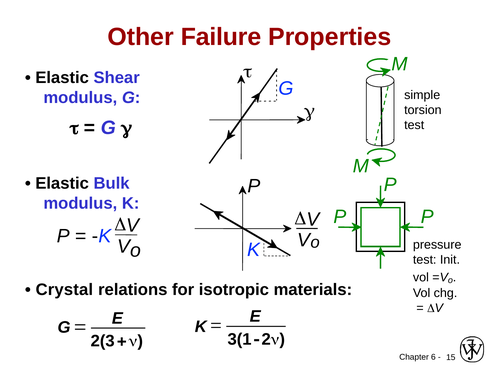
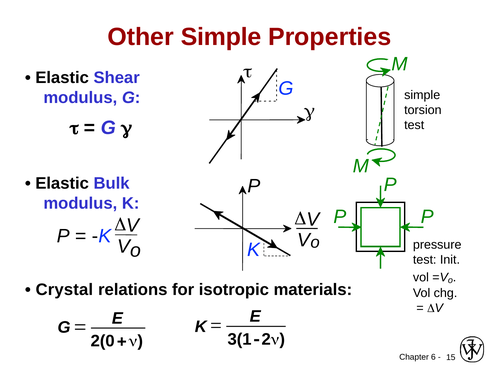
Other Failure: Failure -> Simple (221, 37)
2(3: 2(3 -> 2(0 (103, 341)
